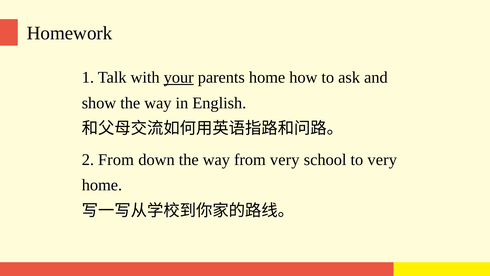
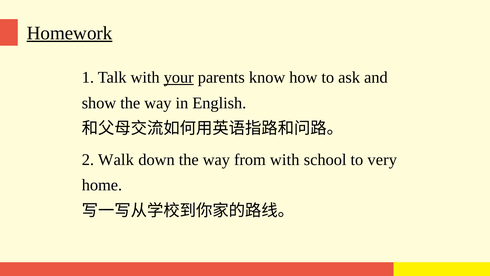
Homework underline: none -> present (70, 33)
parents home: home -> know (267, 77)
2 From: From -> Walk (116, 160)
from very: very -> with (285, 160)
